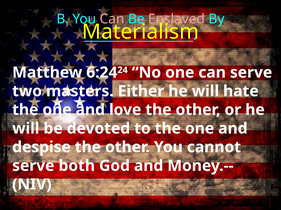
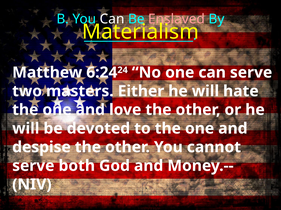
Can colour: pink -> white (112, 19)
